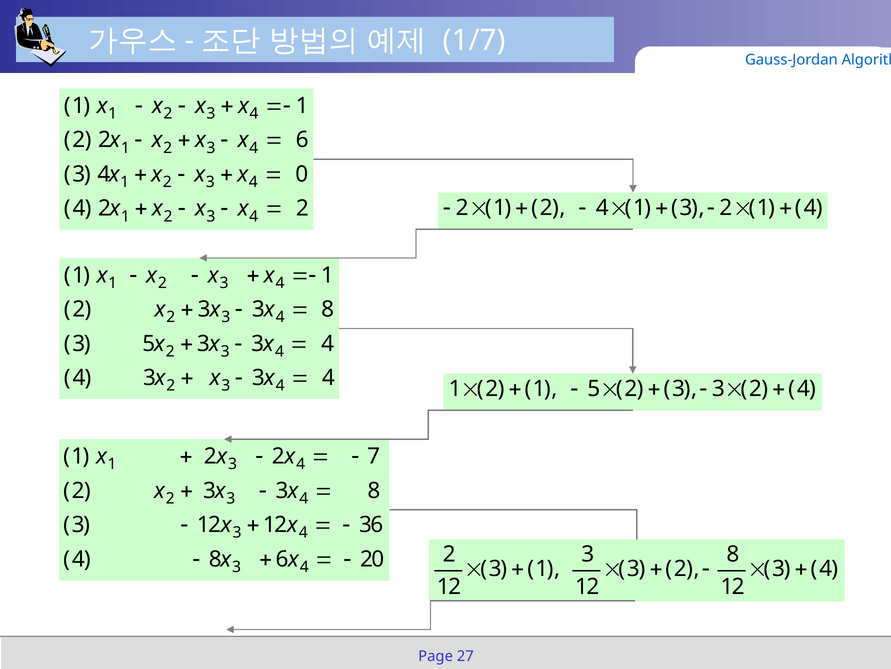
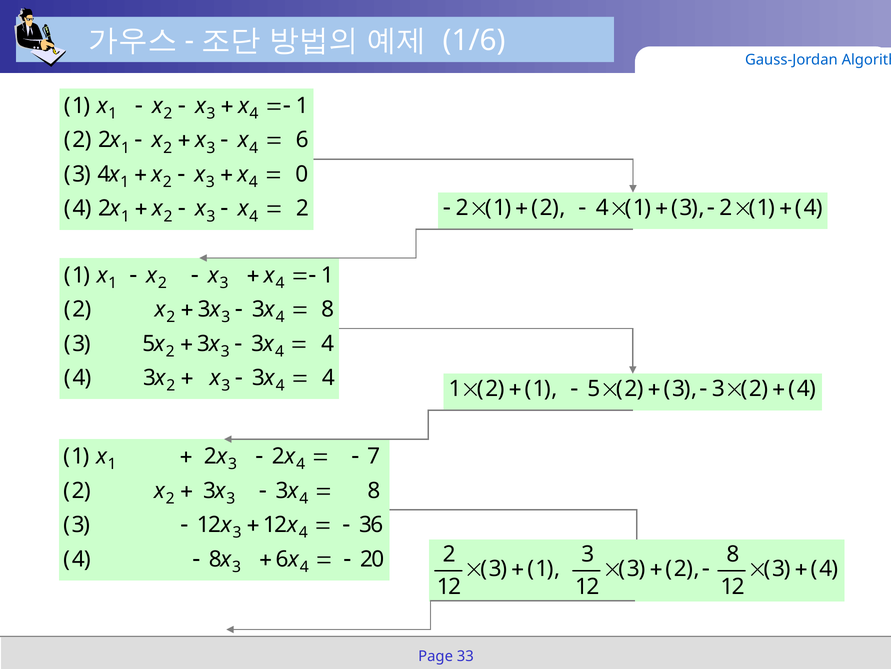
1/7: 1/7 -> 1/6 (474, 40)
27: 27 -> 33 (465, 656)
